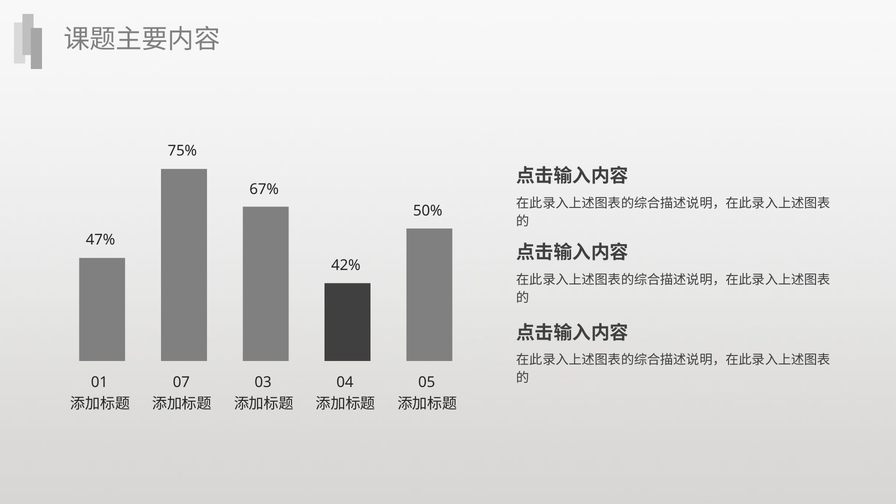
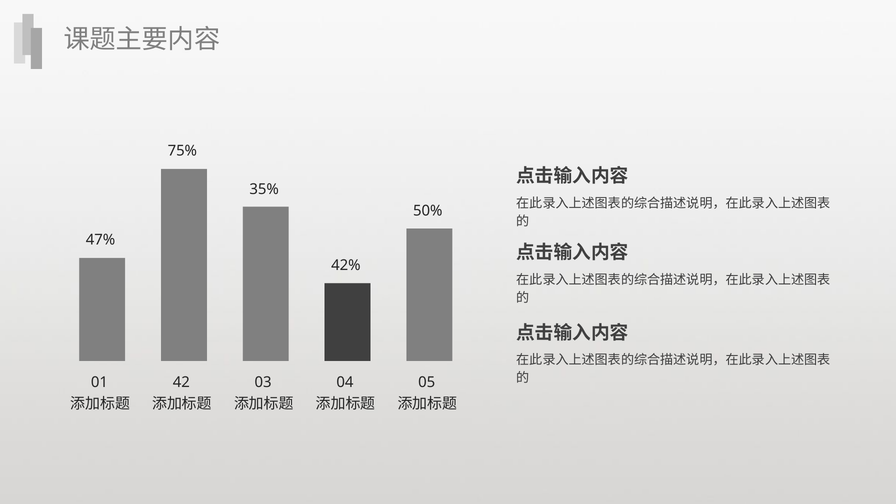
67%: 67% -> 35% (264, 189)
07: 07 -> 42 (181, 382)
